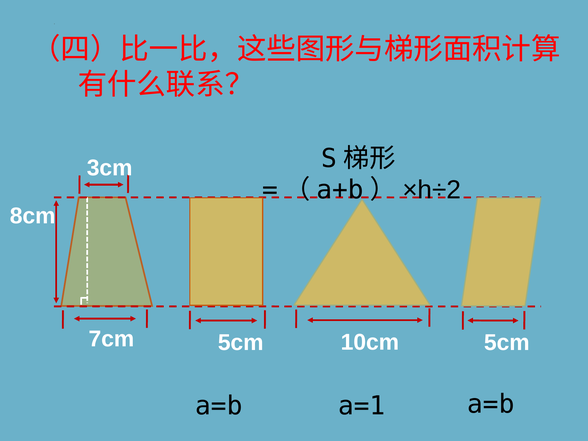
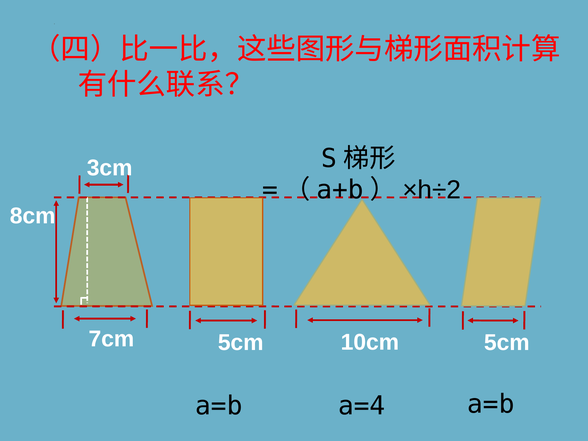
a=1: a=1 -> a=4 (362, 406)
